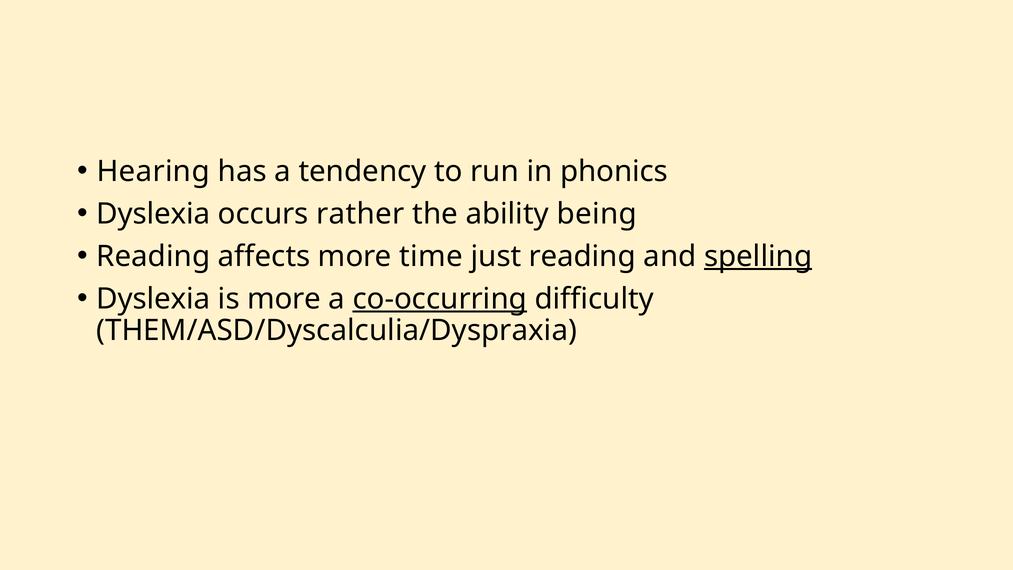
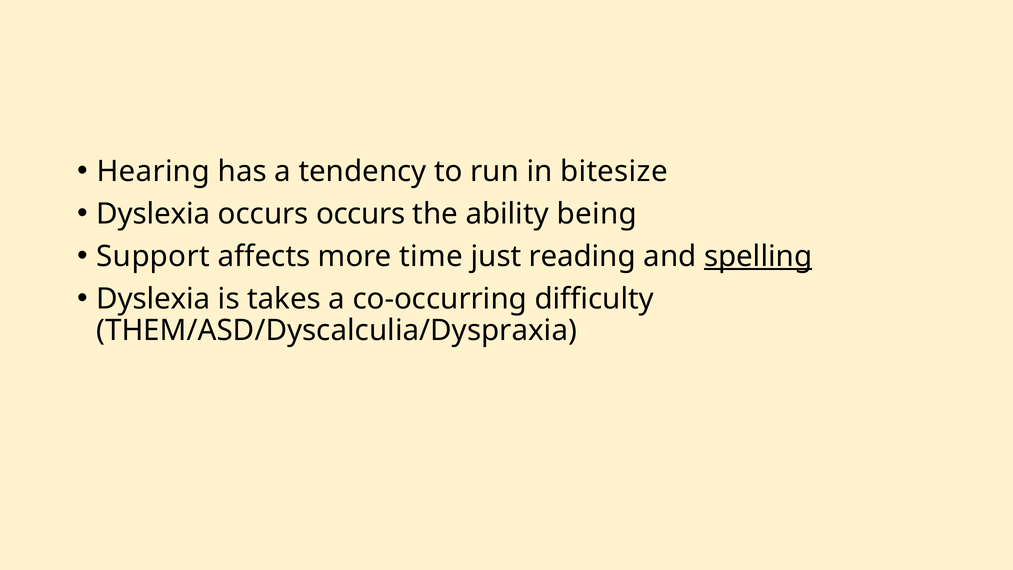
phonics: phonics -> bitesize (614, 171)
occurs rather: rather -> occurs (361, 214)
Reading: Reading -> Support (153, 256)
is more: more -> takes (284, 299)
co-occurring underline: present -> none (440, 299)
